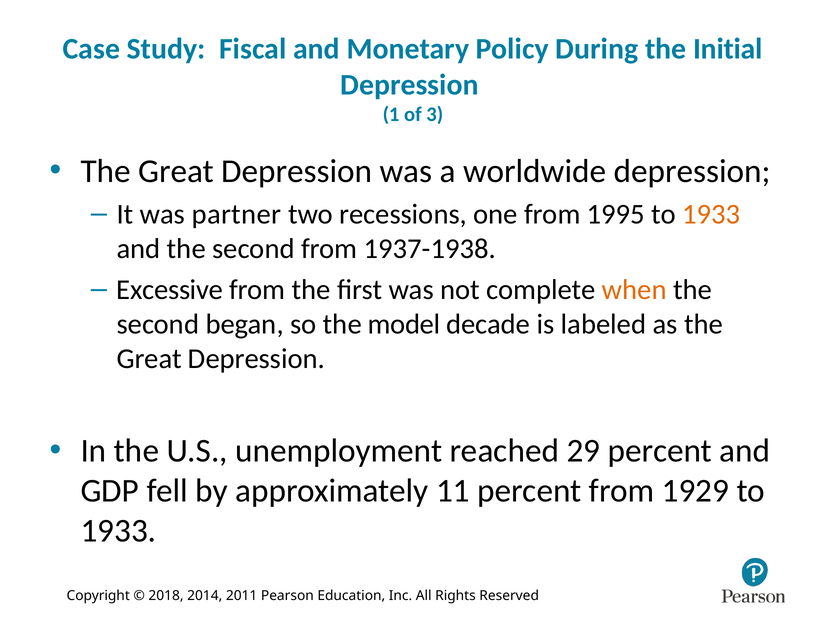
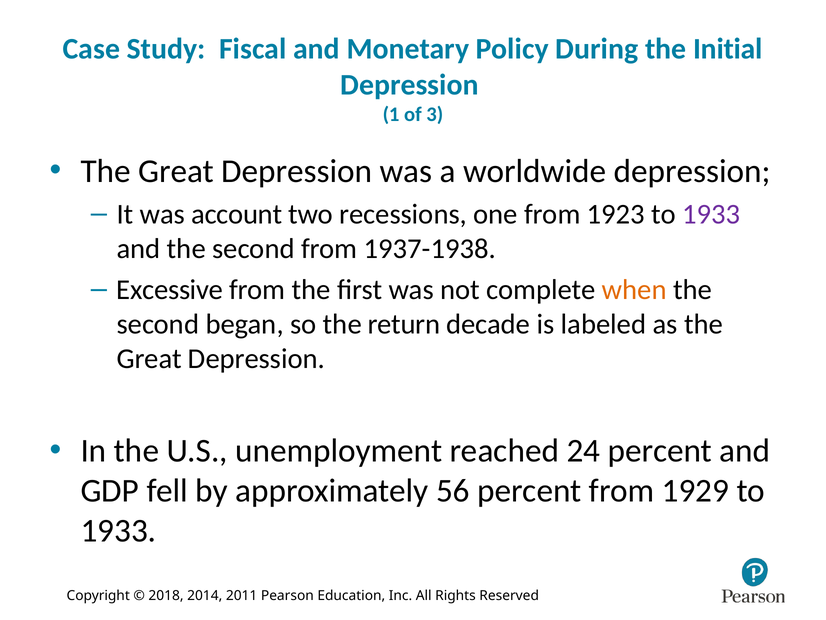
partner: partner -> account (237, 214)
1995: 1995 -> 1923 (616, 214)
1933 colour: orange -> purple (711, 214)
model: model -> return (404, 324)
29: 29 -> 24 (583, 450)
11: 11 -> 56 (453, 490)
